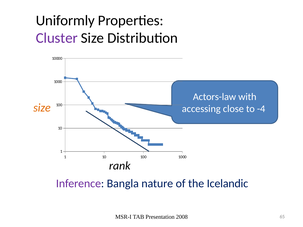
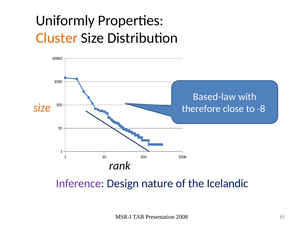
Cluster colour: purple -> orange (57, 38)
Actors-law: Actors-law -> Based-law (214, 97)
accessing: accessing -> therefore (201, 109)
-4: -4 -> -8 (261, 109)
Bangla: Bangla -> Design (123, 184)
